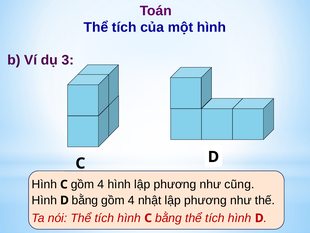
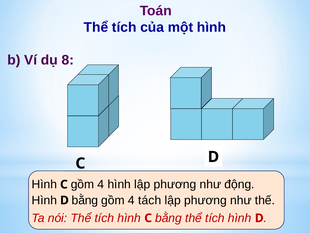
3: 3 -> 8 (68, 60)
cũng: cũng -> động (240, 184)
nhật: nhật -> tách (150, 200)
